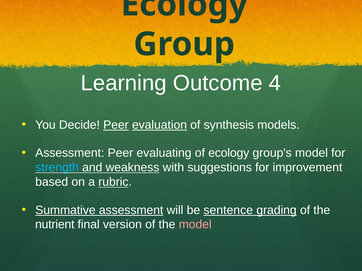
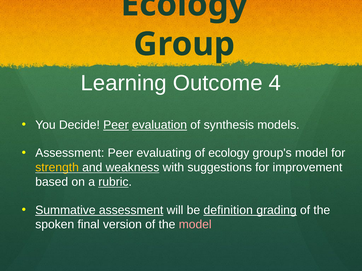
strength colour: light blue -> yellow (57, 168)
sentence: sentence -> definition (228, 210)
nutrient: nutrient -> spoken (55, 225)
